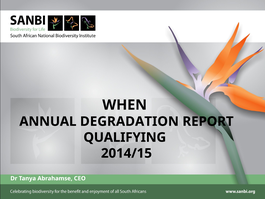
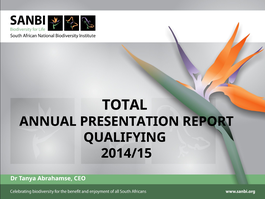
WHEN: WHEN -> TOTAL (125, 105)
DEGRADATION: DEGRADATION -> PRESENTATION (130, 121)
